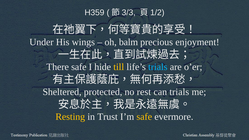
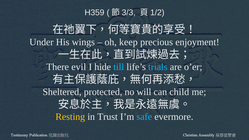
balm: balm -> keep (128, 42)
There safe: safe -> evil (79, 67)
till colour: yellow -> light blue (119, 67)
rest: rest -> will (144, 92)
can trials: trials -> child (179, 92)
safe colour: yellow -> light blue (144, 117)
